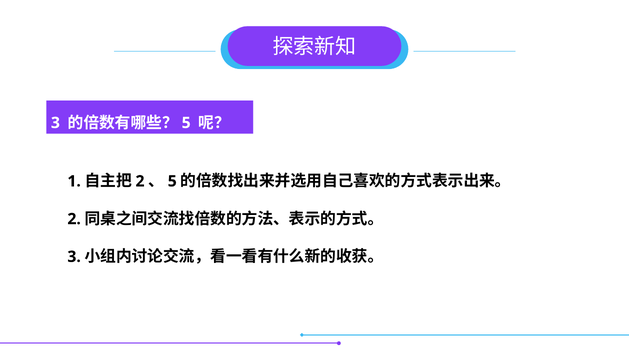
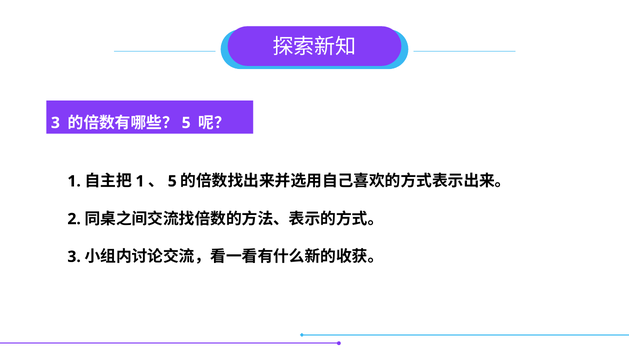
2: 2 -> 1 (140, 181)
